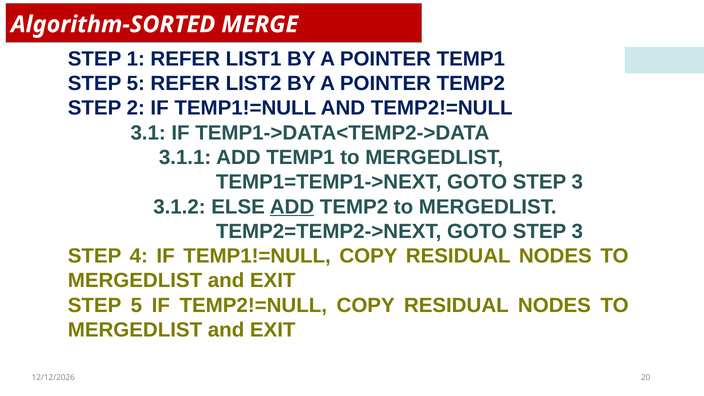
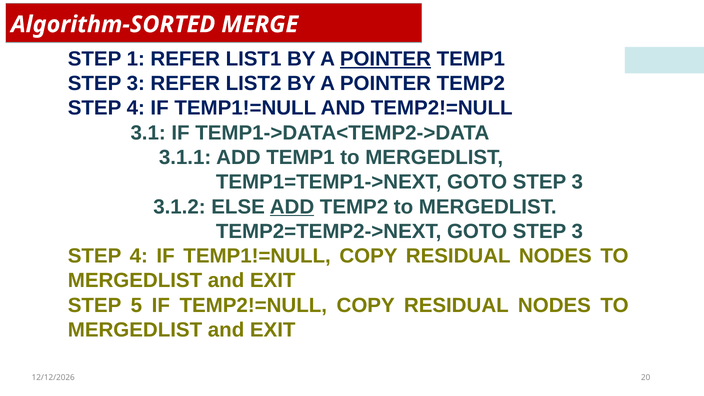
POINTER underline: none -> present (385, 59)
5: 5 -> 3 (136, 83)
2: 2 -> 4 (136, 108)
